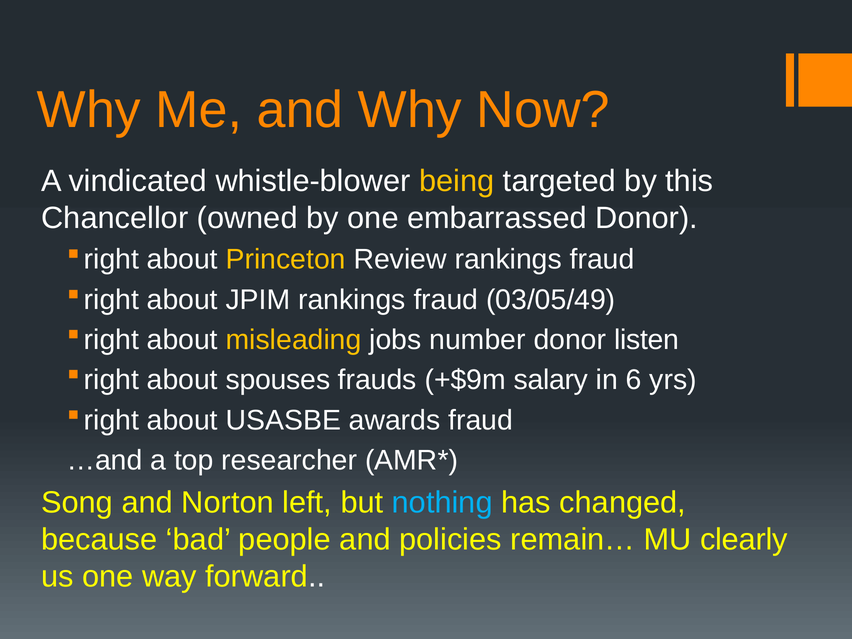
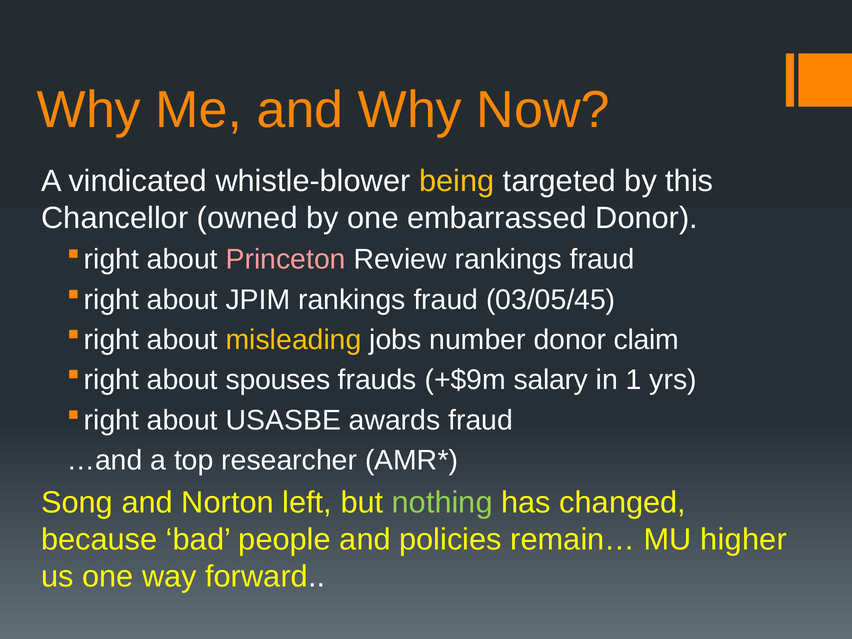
Princeton colour: yellow -> pink (286, 259)
03/05/49: 03/05/49 -> 03/05/45 (551, 300)
listen: listen -> claim (647, 340)
6: 6 -> 1 (634, 380)
nothing colour: light blue -> light green (442, 503)
clearly: clearly -> higher (744, 540)
